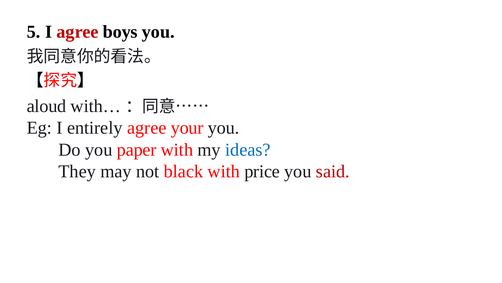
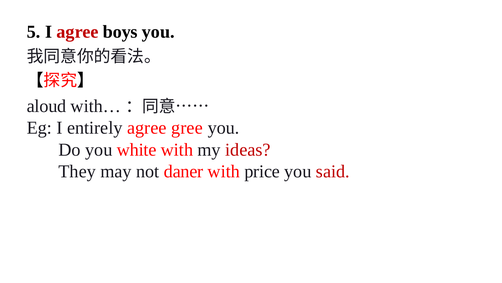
your: your -> gree (187, 128)
paper: paper -> white (137, 149)
ideas colour: blue -> red (248, 149)
black: black -> daner (184, 171)
